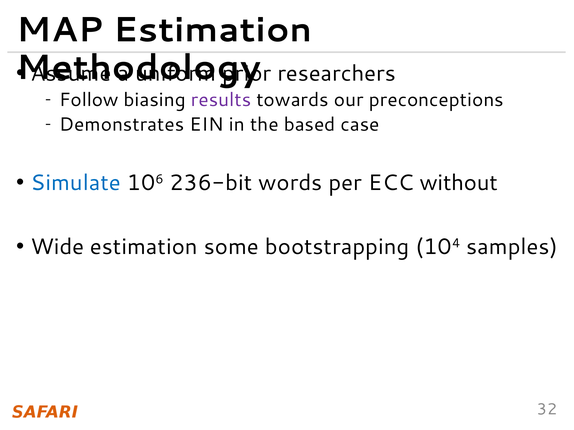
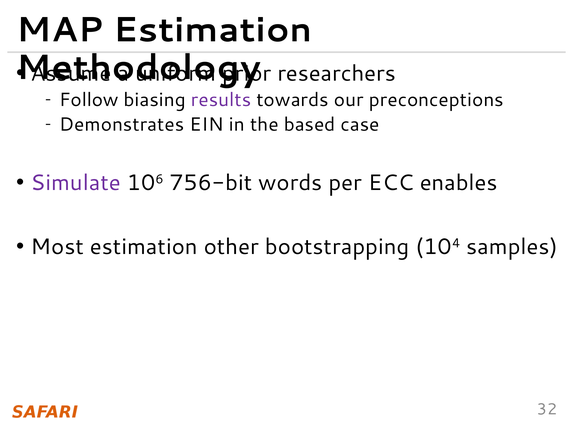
Simulate colour: blue -> purple (76, 183)
236-bit: 236-bit -> 756-bit (211, 183)
without: without -> enables (459, 183)
Wide: Wide -> Most (57, 247)
some: some -> other (231, 247)
